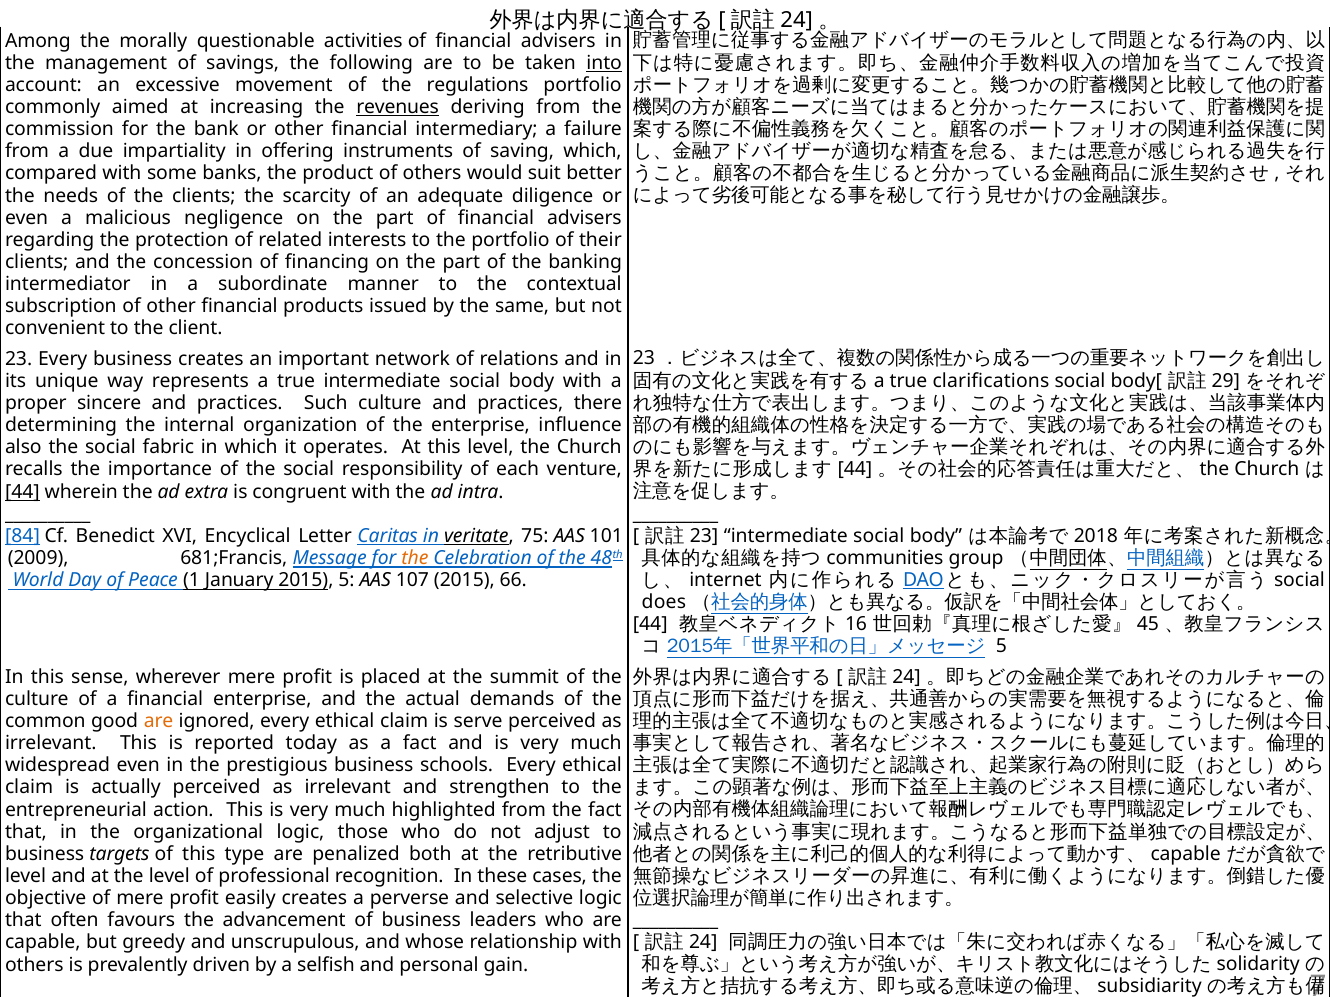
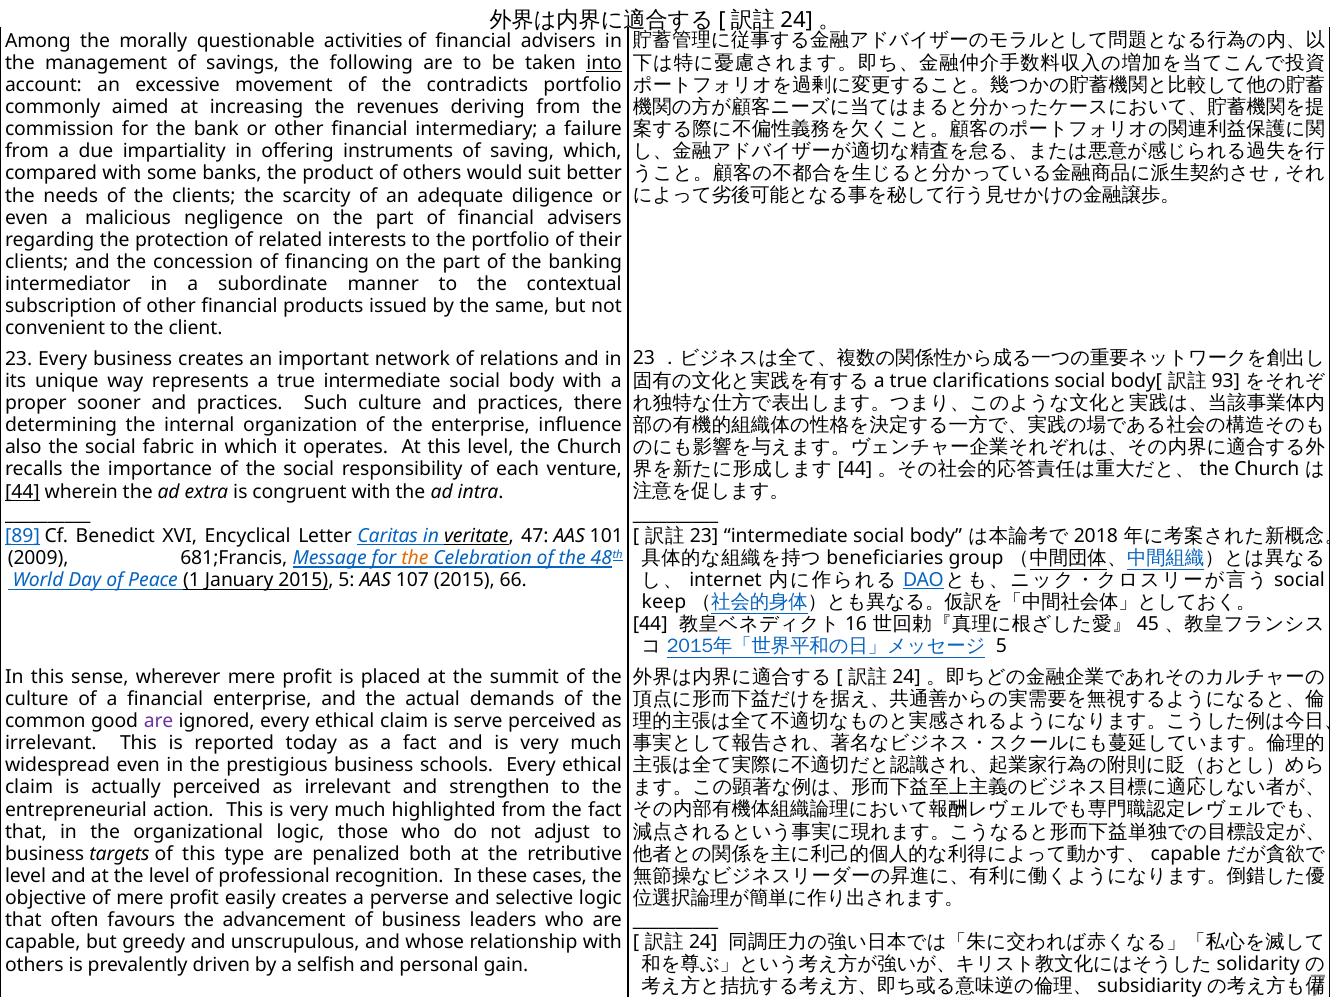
regulations: regulations -> contradicts (477, 85)
revenues underline: present -> none (398, 107)
29: 29 -> 93 (1226, 381)
sincere: sincere -> sooner (109, 403)
84: 84 -> 89 (23, 536)
75: 75 -> 47 (535, 536)
communities: communities -> beneficiaries (885, 558)
does: does -> keep (664, 602)
are colour: orange -> purple (159, 721)
